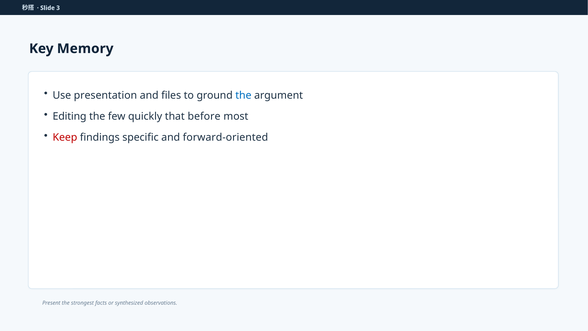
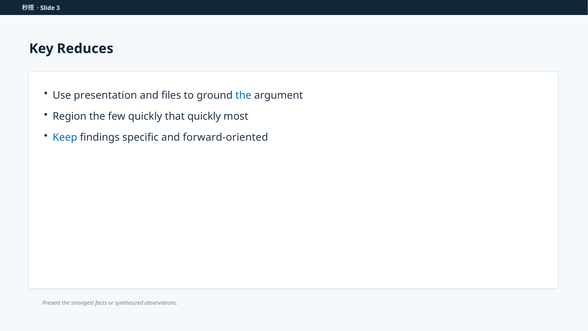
Memory: Memory -> Reduces (85, 49)
Editing: Editing -> Region (70, 116)
that before: before -> quickly (204, 116)
Keep colour: red -> blue (65, 137)
